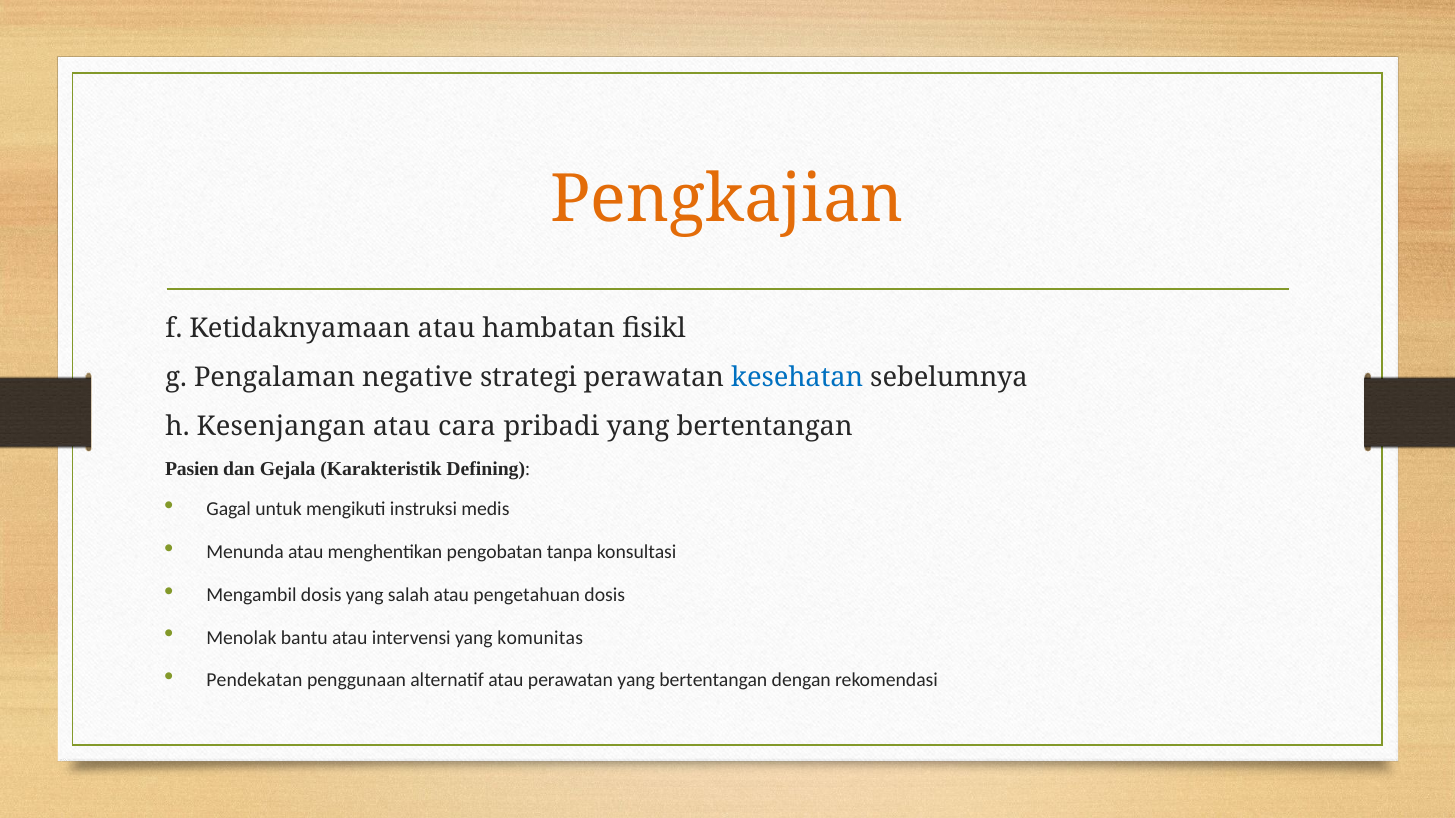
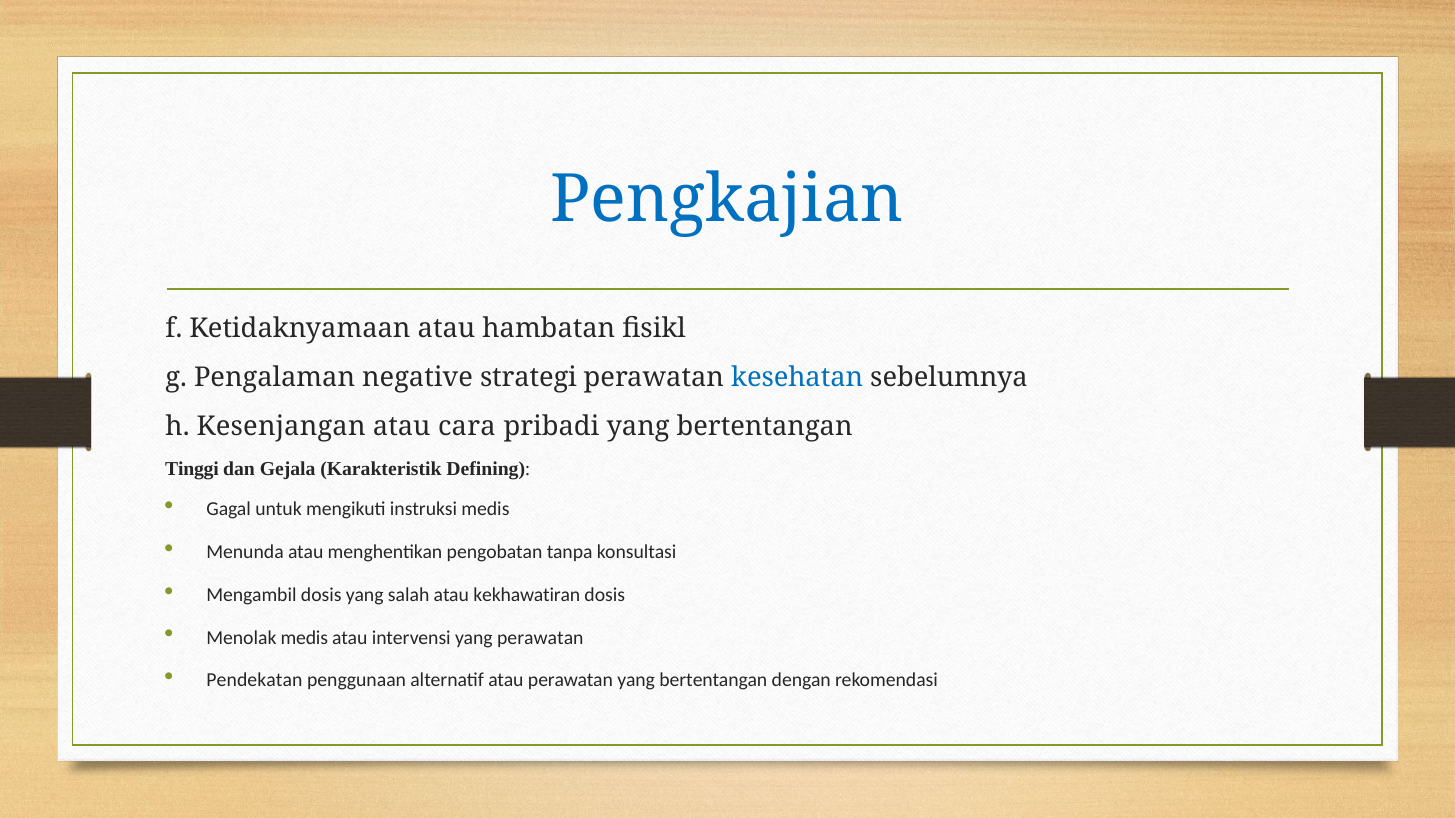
Pengkajian colour: orange -> blue (727, 200)
Pasien: Pasien -> Tinggi (192, 469)
pengetahuan: pengetahuan -> kekhawatiran (527, 595)
Menolak bantu: bantu -> medis (304, 638)
yang komunitas: komunitas -> perawatan (540, 638)
